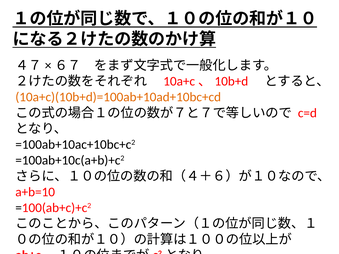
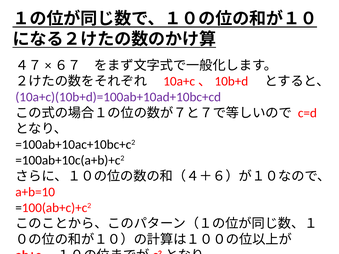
10a+c)(10b+d)=100ab+10ad+10bc+cd colour: orange -> purple (118, 97)
